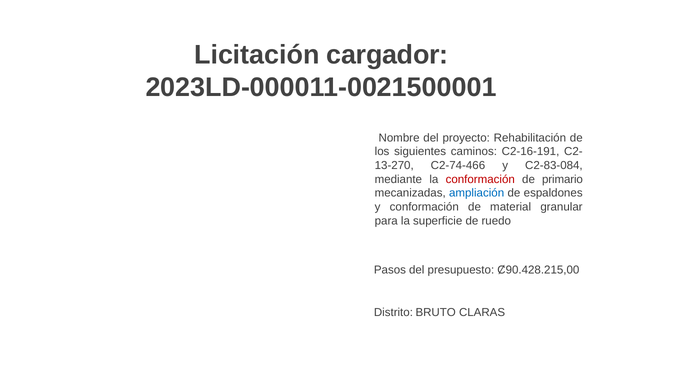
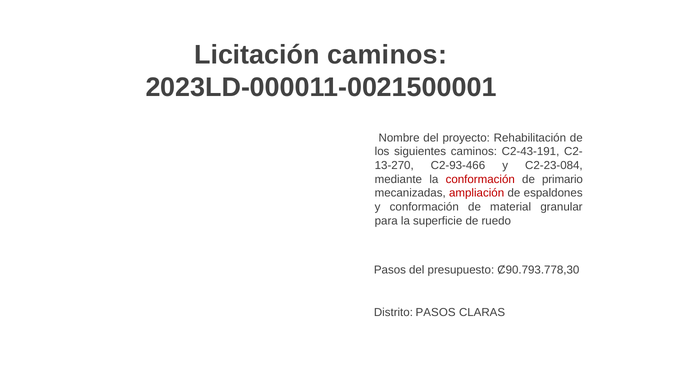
Licitación cargador: cargador -> caminos (387, 55)
C2-16-191: C2-16-191 -> C2-43-191 (531, 152)
C2-74-466: C2-74-466 -> C2-93-466 (458, 166)
C2-83-084: C2-83-084 -> C2-23-084 (554, 166)
ampliación colour: blue -> red (477, 193)
Ȼ90.428.215,00: Ȼ90.428.215,00 -> Ȼ90.793.778,30 (538, 270)
Distrito BRUTO: BRUTO -> PASOS (436, 313)
